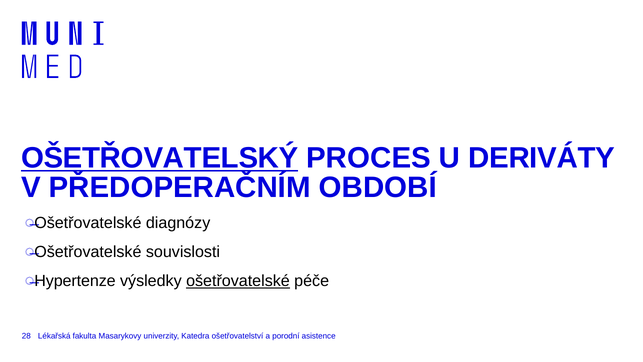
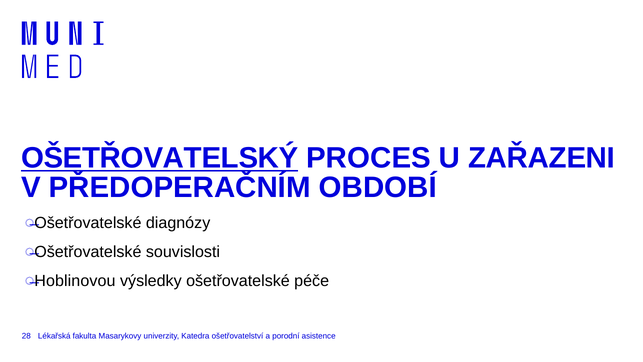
DERIVÁTY: DERIVÁTY -> ZAŘAZENI (542, 158)
Hypertenze: Hypertenze -> Hoblinovou (75, 281)
ošetřovatelské underline: present -> none (238, 281)
